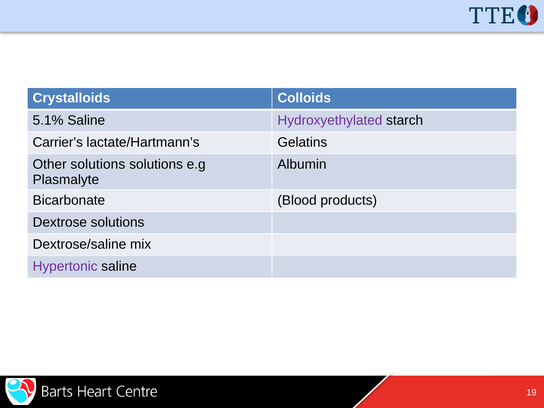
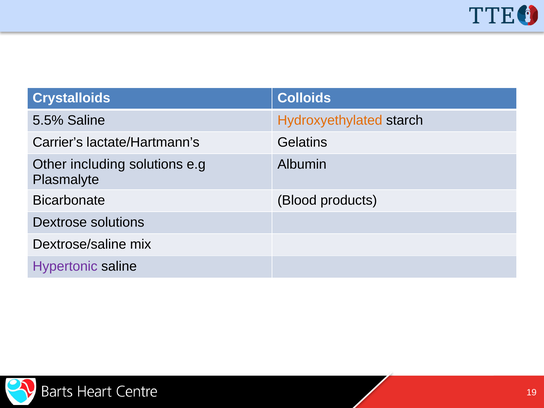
5.1%: 5.1% -> 5.5% (48, 120)
Hydroxyethylated colour: purple -> orange (330, 120)
Other solutions: solutions -> including (98, 164)
